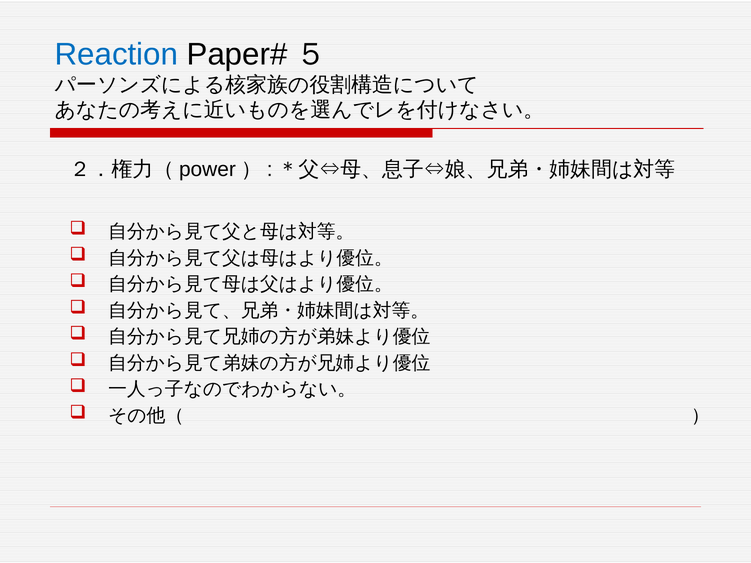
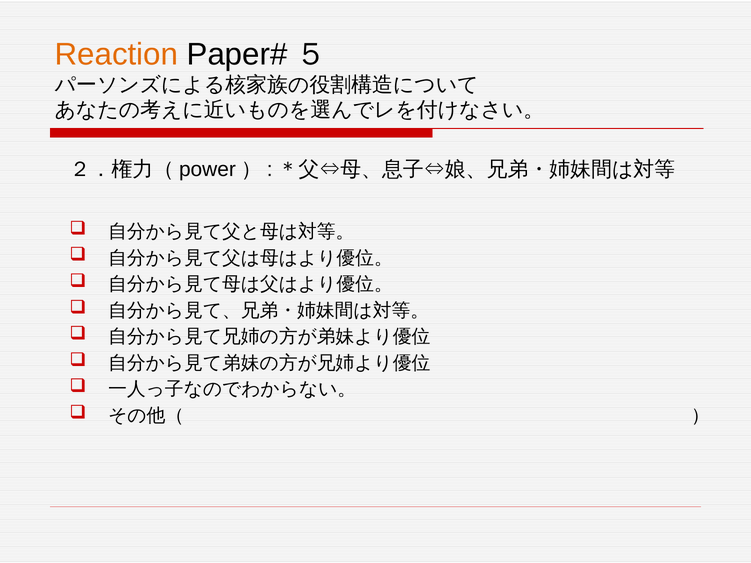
Reaction colour: blue -> orange (116, 54)
